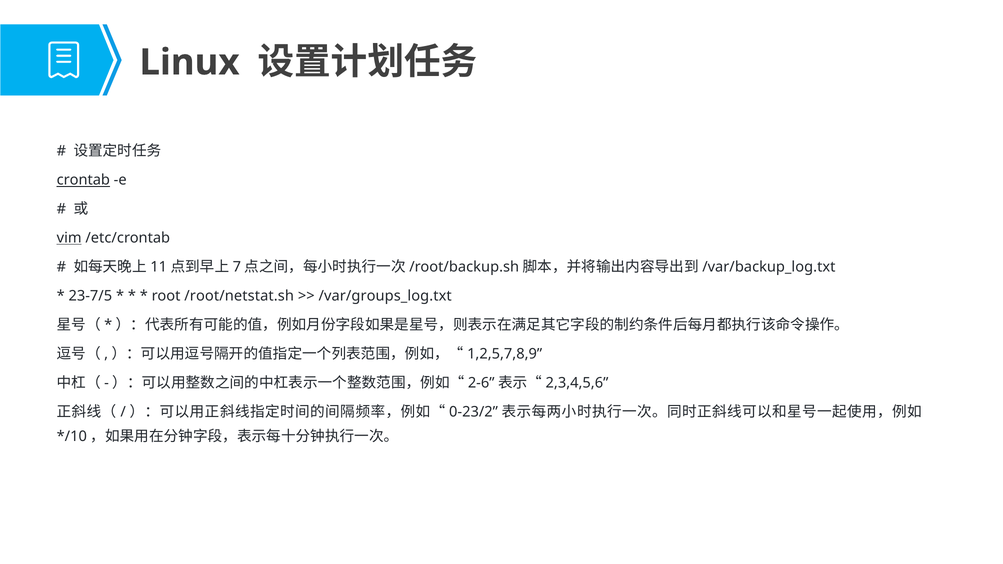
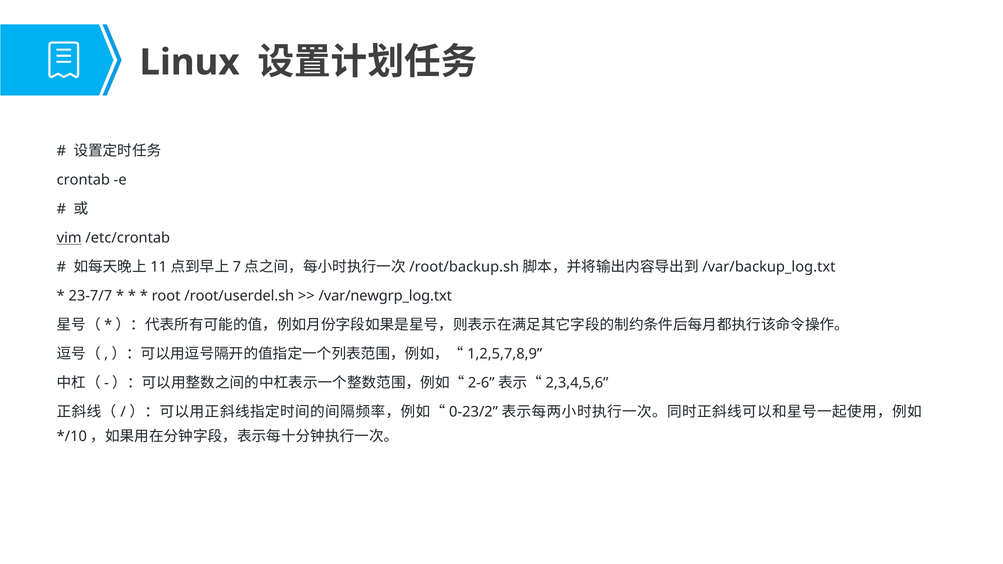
crontab underline: present -> none (83, 180)
23-7/5: 23-7/5 -> 23-7/7 (90, 296)
/root/netstat.sh: /root/netstat.sh -> /root/userdel.sh (239, 296)
/var/groups_log.txt: /var/groups_log.txt -> /var/newgrp_log.txt (385, 296)
